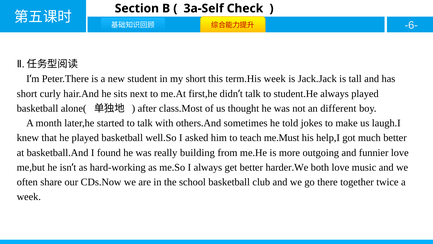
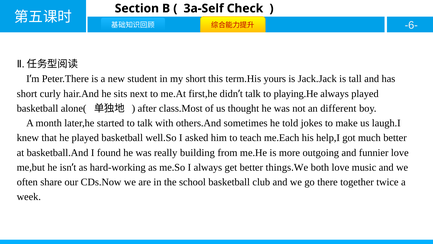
term.His week: week -> yours (275, 79)
student.He: student.He -> playing.He (296, 93)
me.Must: me.Must -> me.Each (282, 138)
harder.We: harder.We -> things.We (287, 167)
